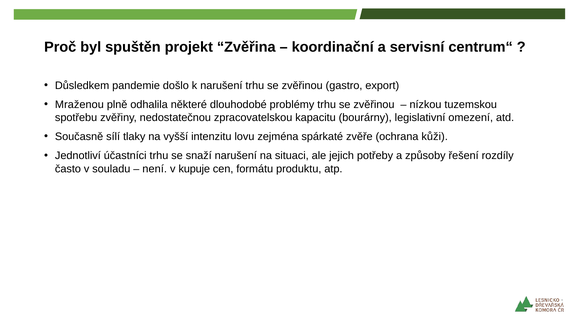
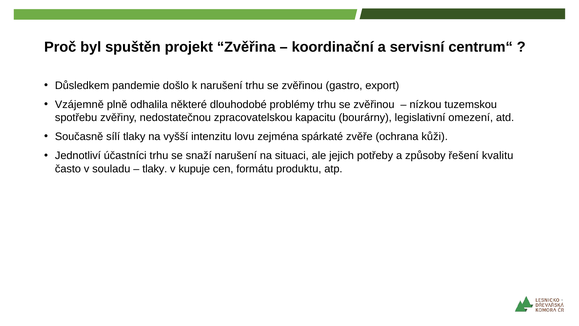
Mraženou: Mraženou -> Vzájemně (79, 104)
rozdíly: rozdíly -> kvalitu (498, 156)
není: není -> tlaky (155, 169)
